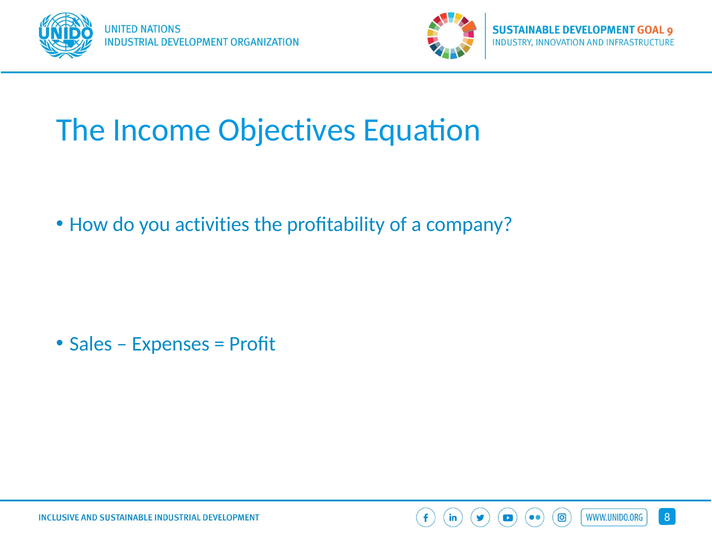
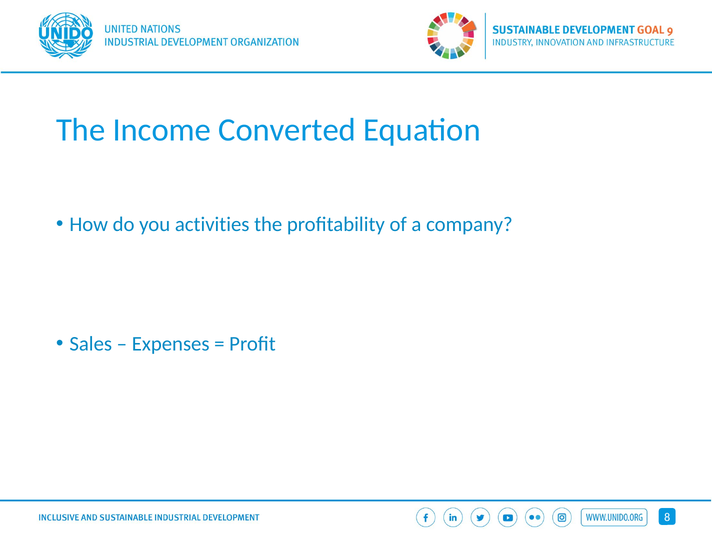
Objectives: Objectives -> Converted (287, 130)
